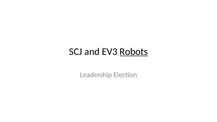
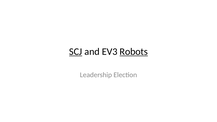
SCJ underline: none -> present (76, 52)
